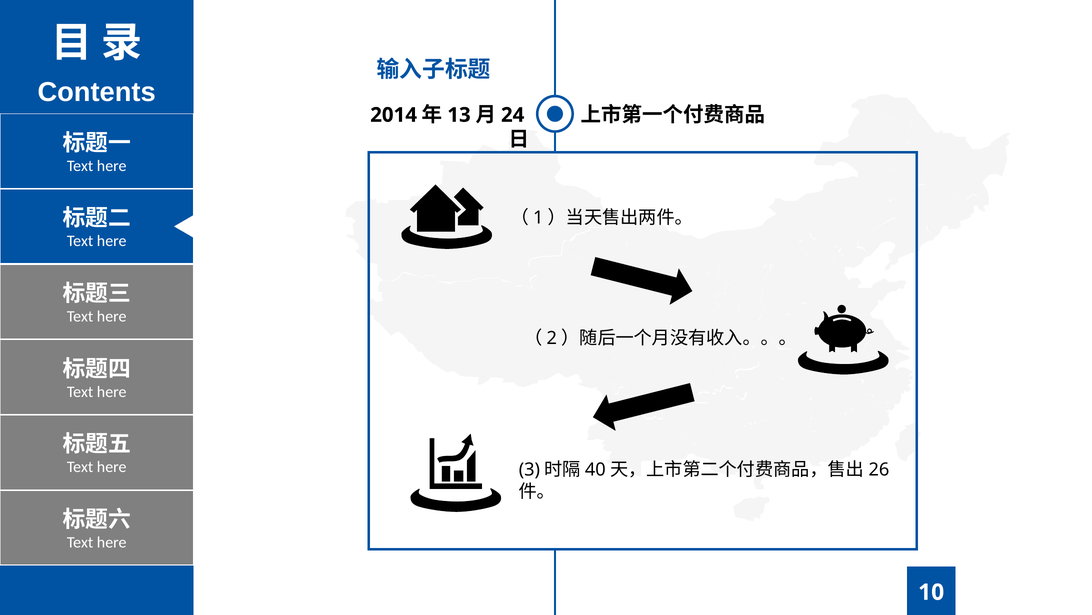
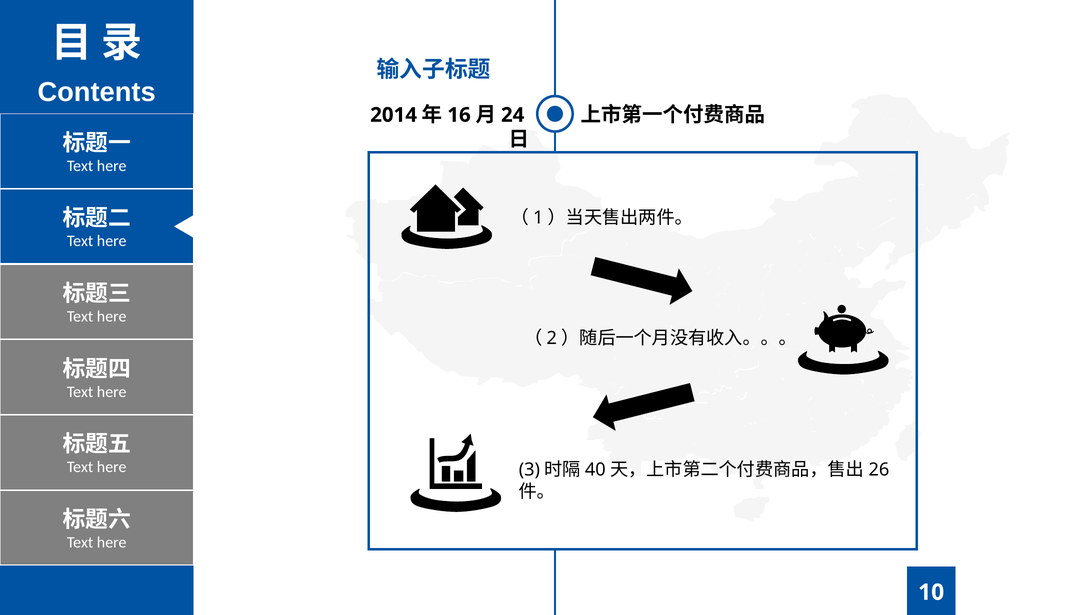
13: 13 -> 16 (459, 115)
